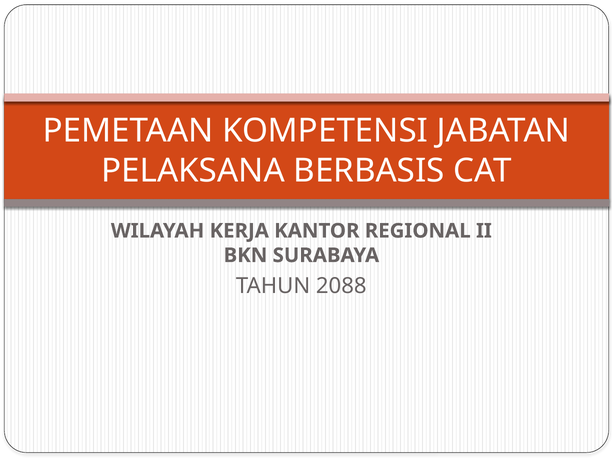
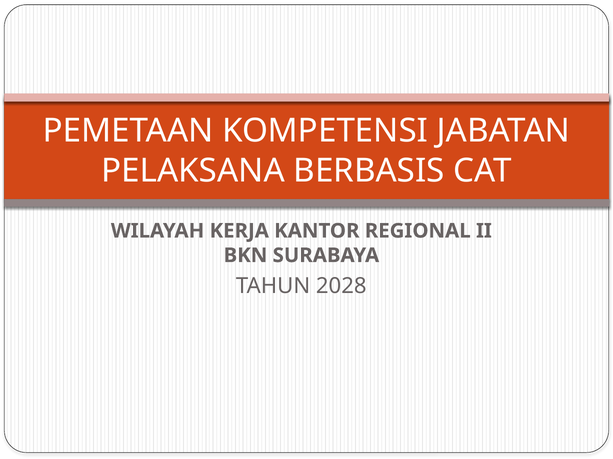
2088: 2088 -> 2028 (341, 286)
